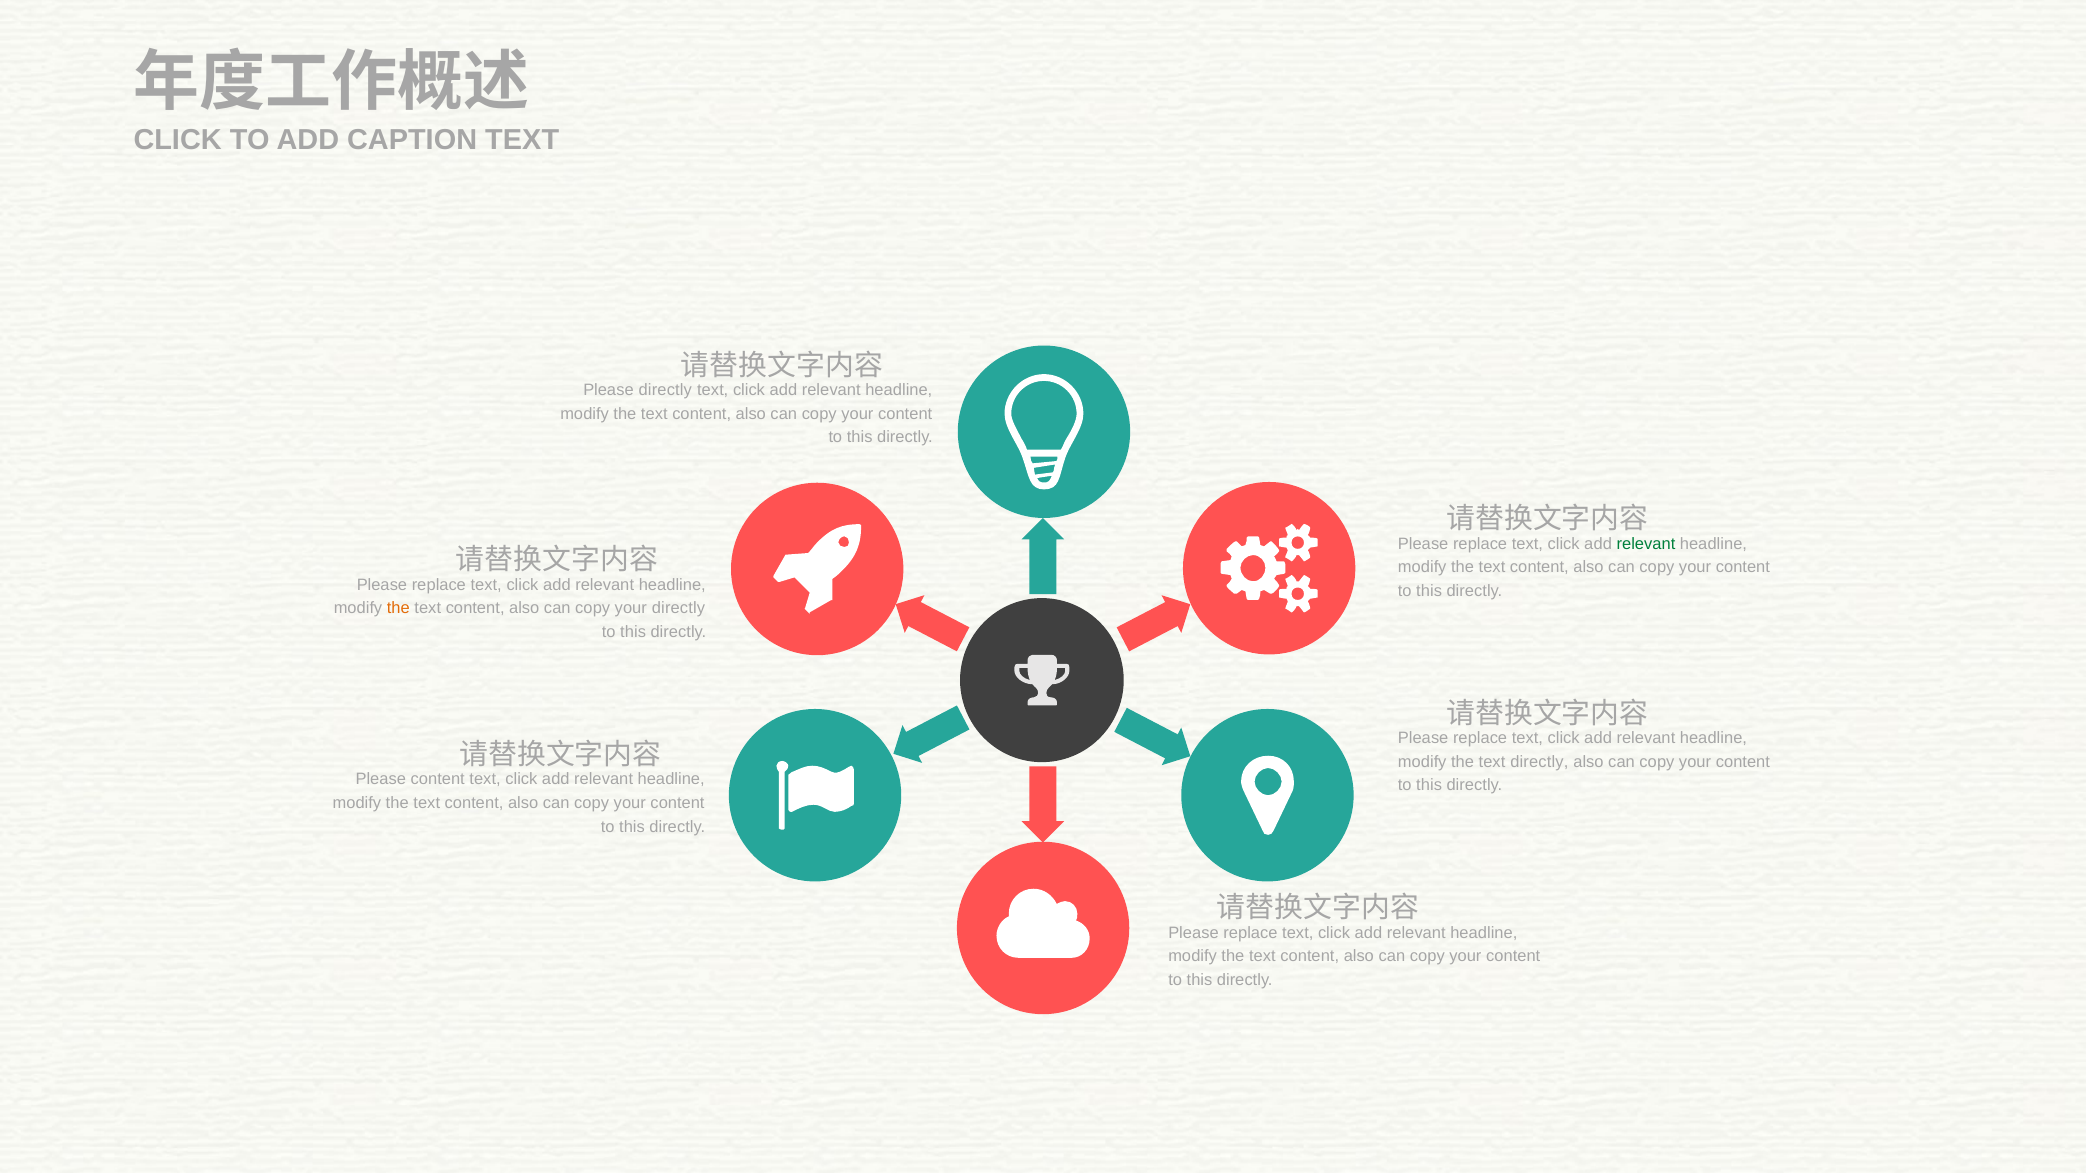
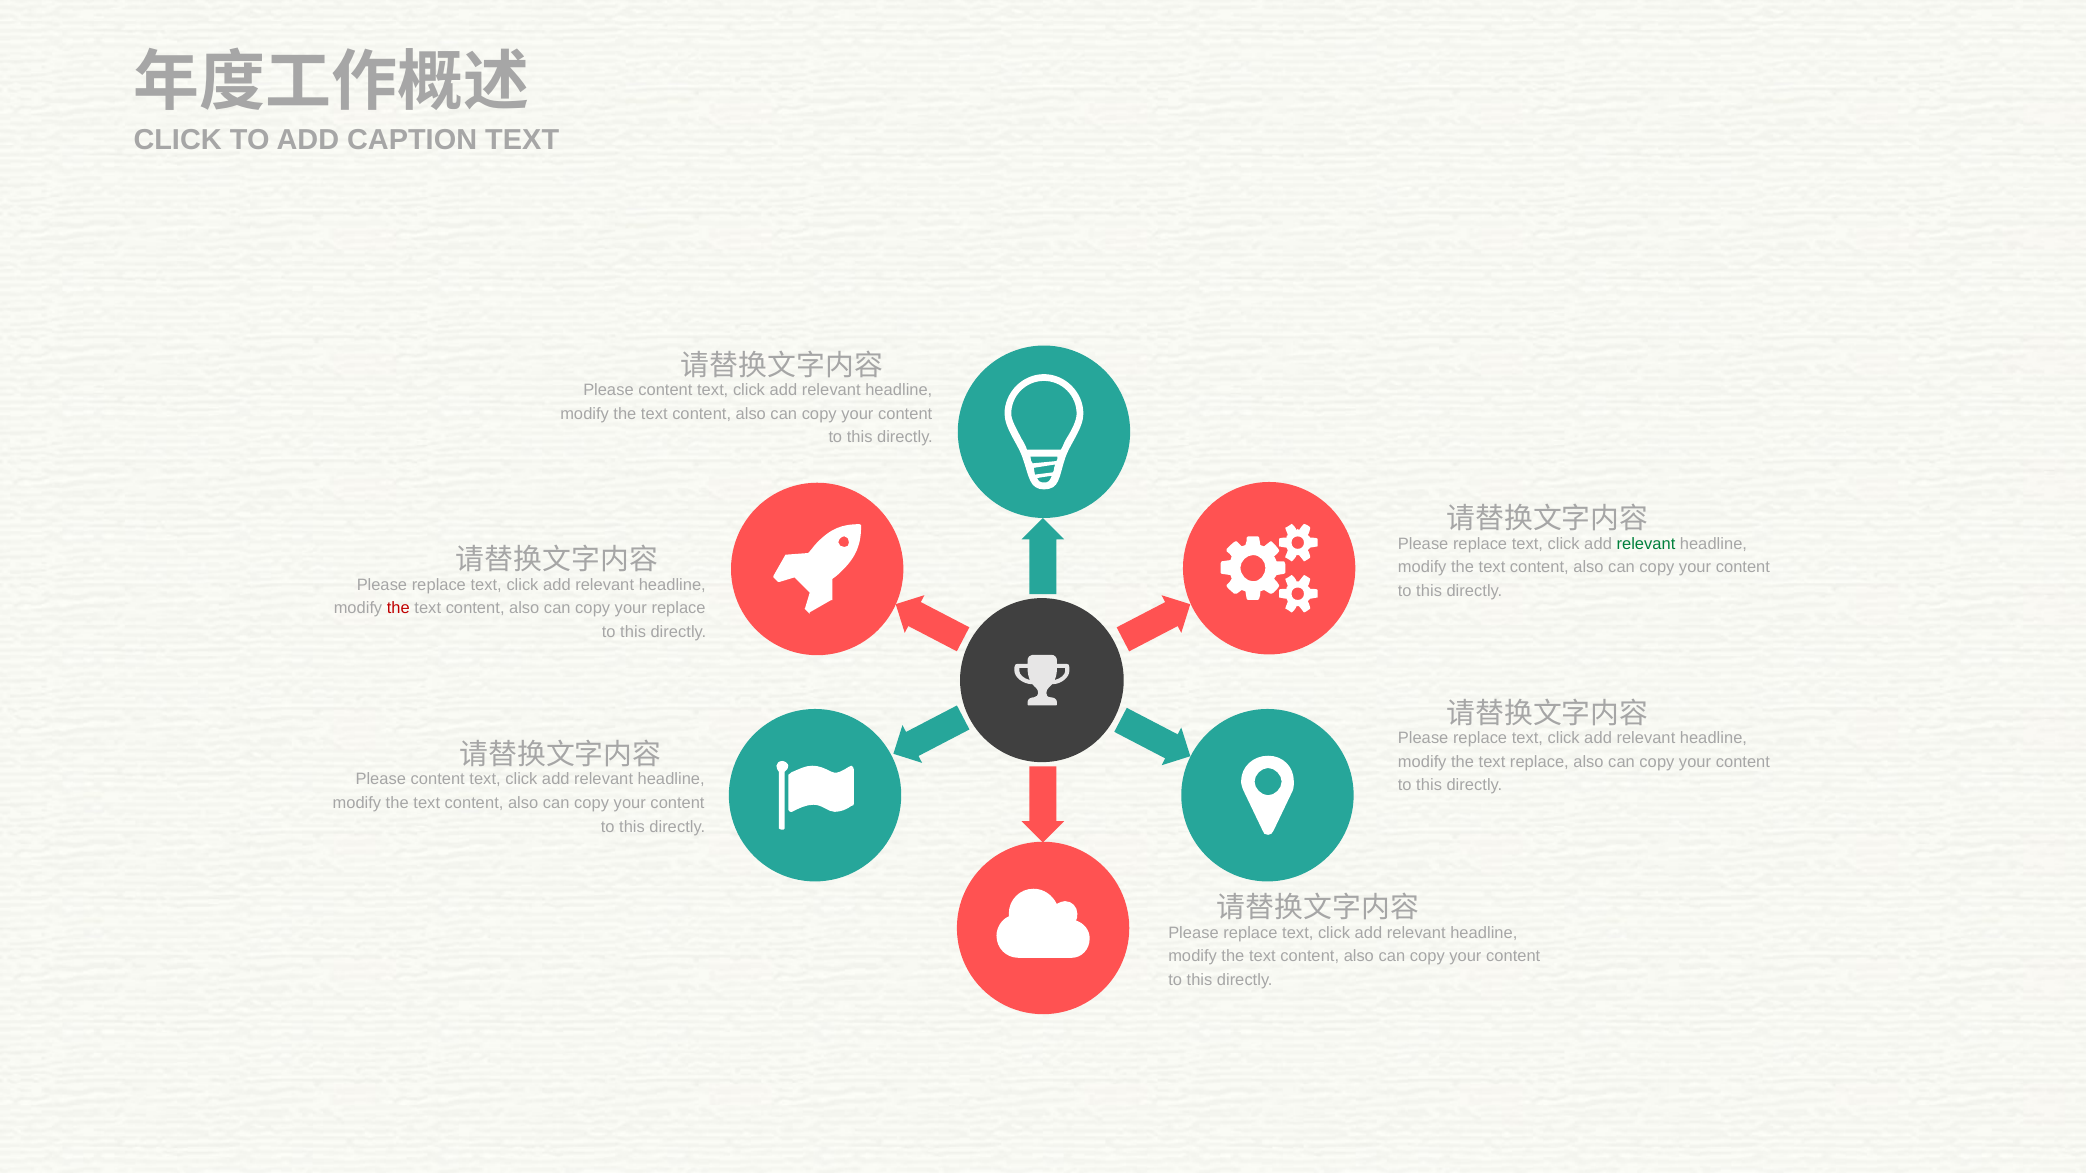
directly: directly -> content (665, 390)
the colour: orange -> red (398, 609)
your directly: directly -> replace (679, 609)
text directly: directly -> replace (1539, 762)
